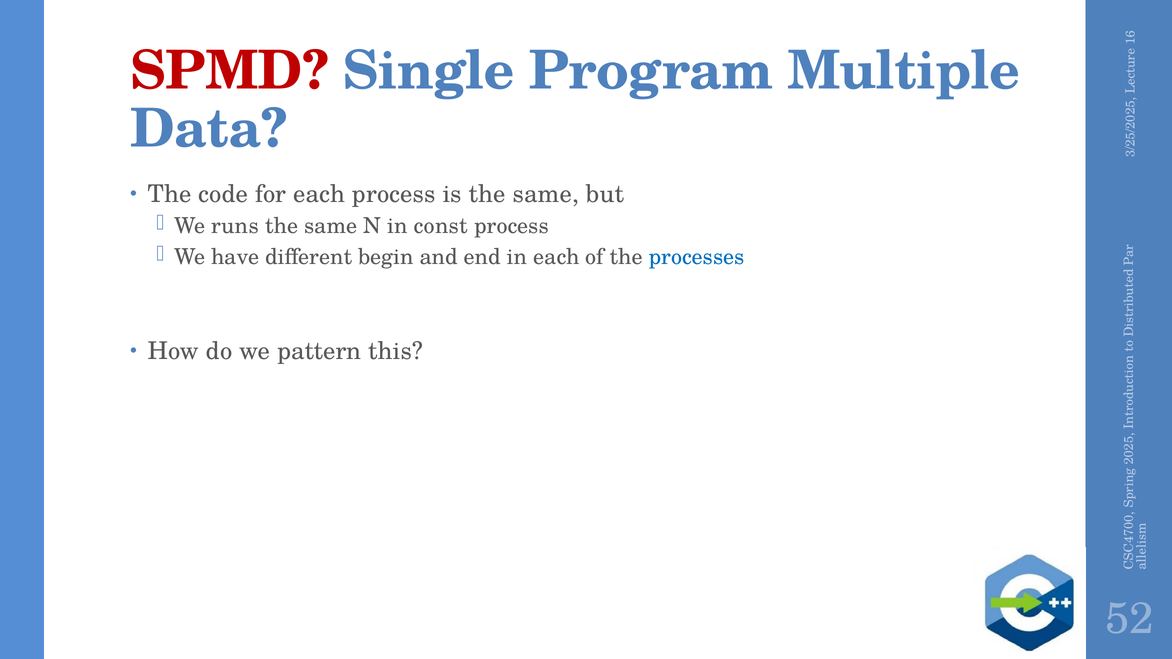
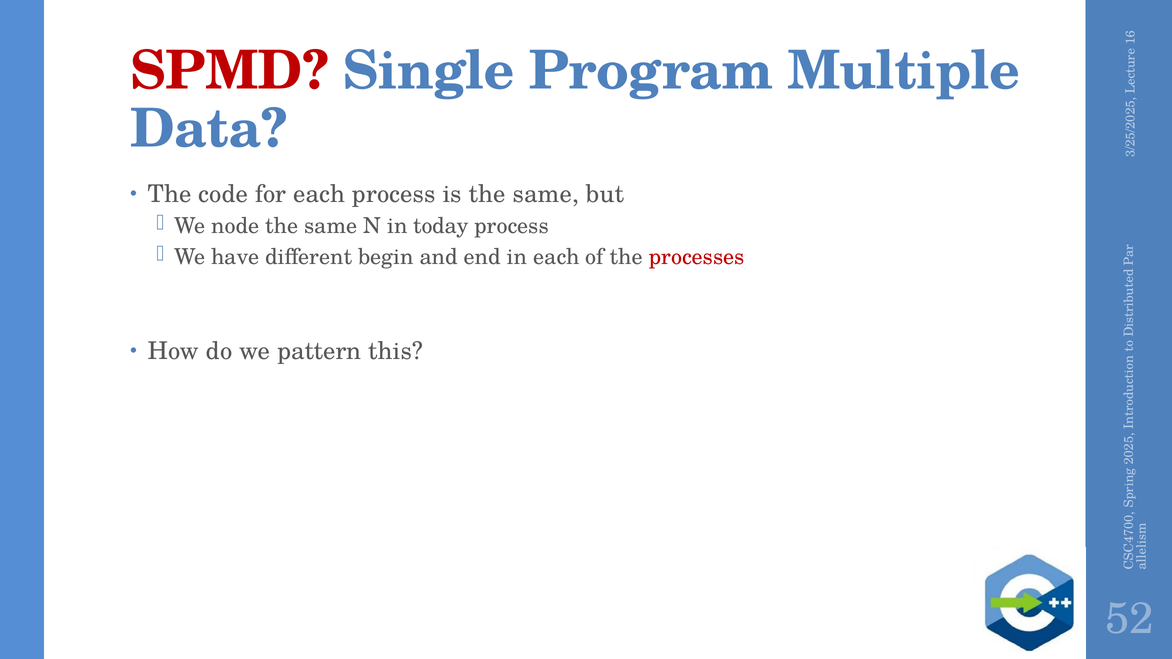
runs: runs -> node (235, 226)
const: const -> today (441, 226)
processes colour: blue -> red (697, 257)
